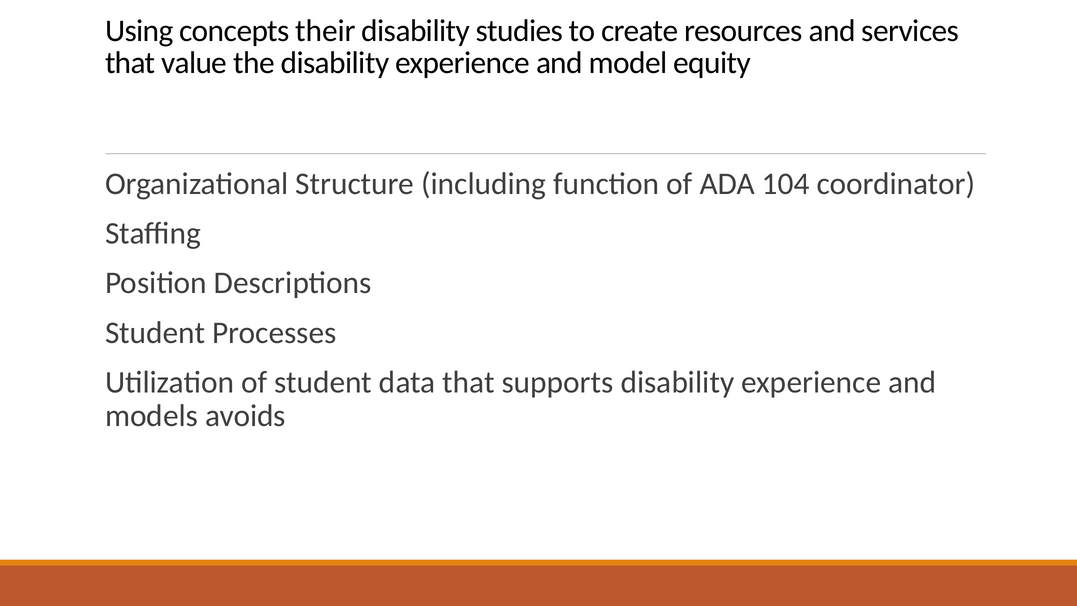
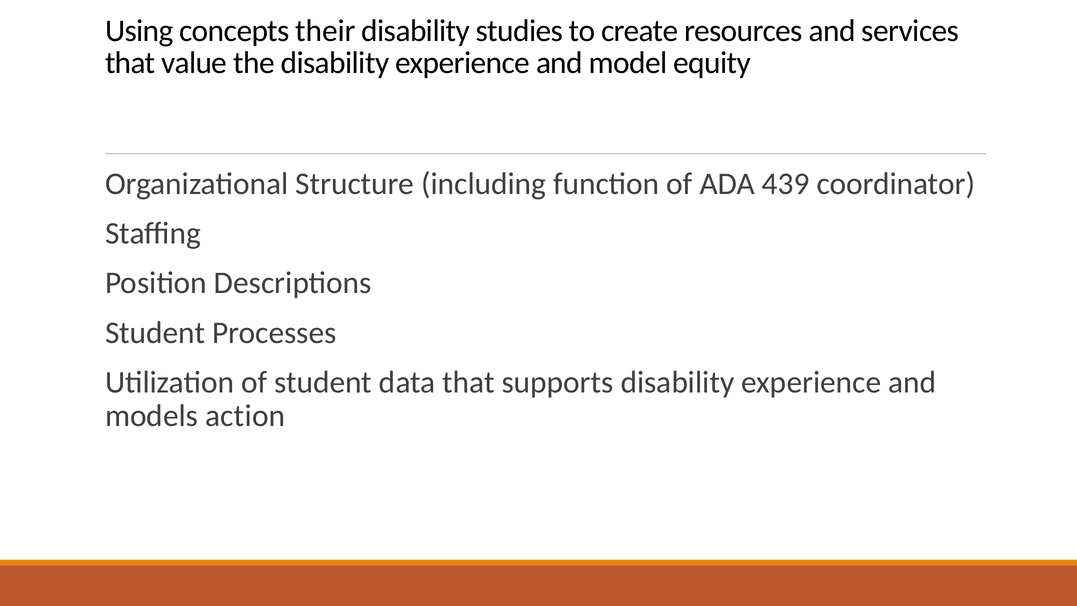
104: 104 -> 439 (786, 184)
avoids: avoids -> action (245, 416)
